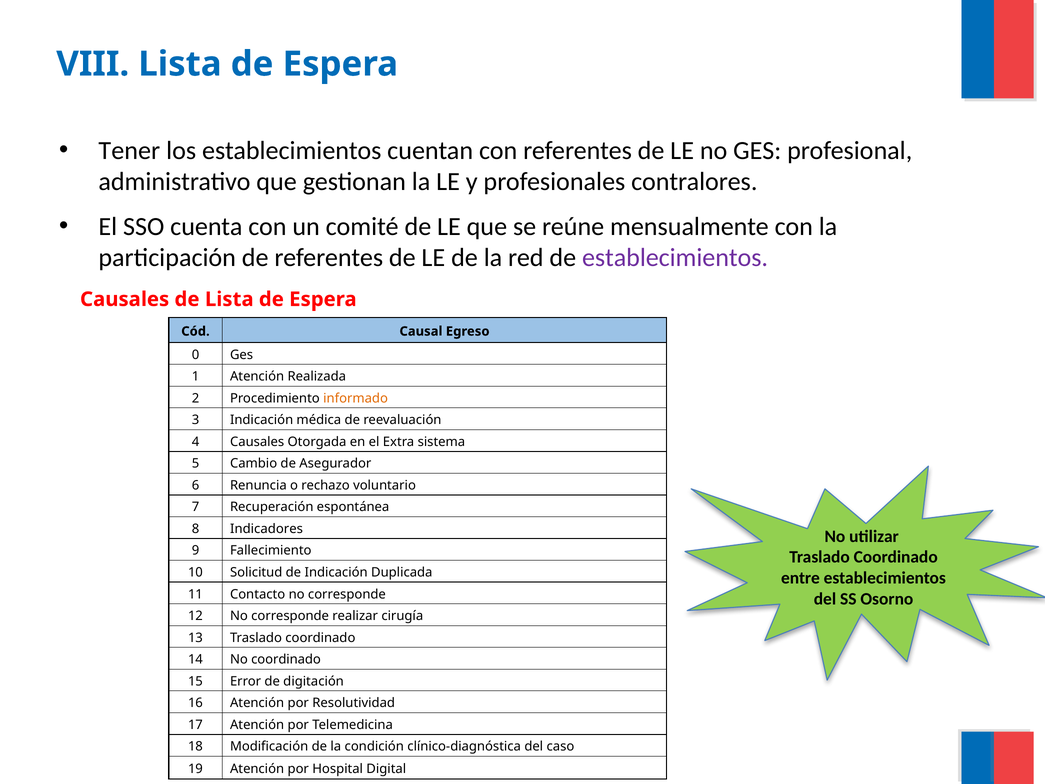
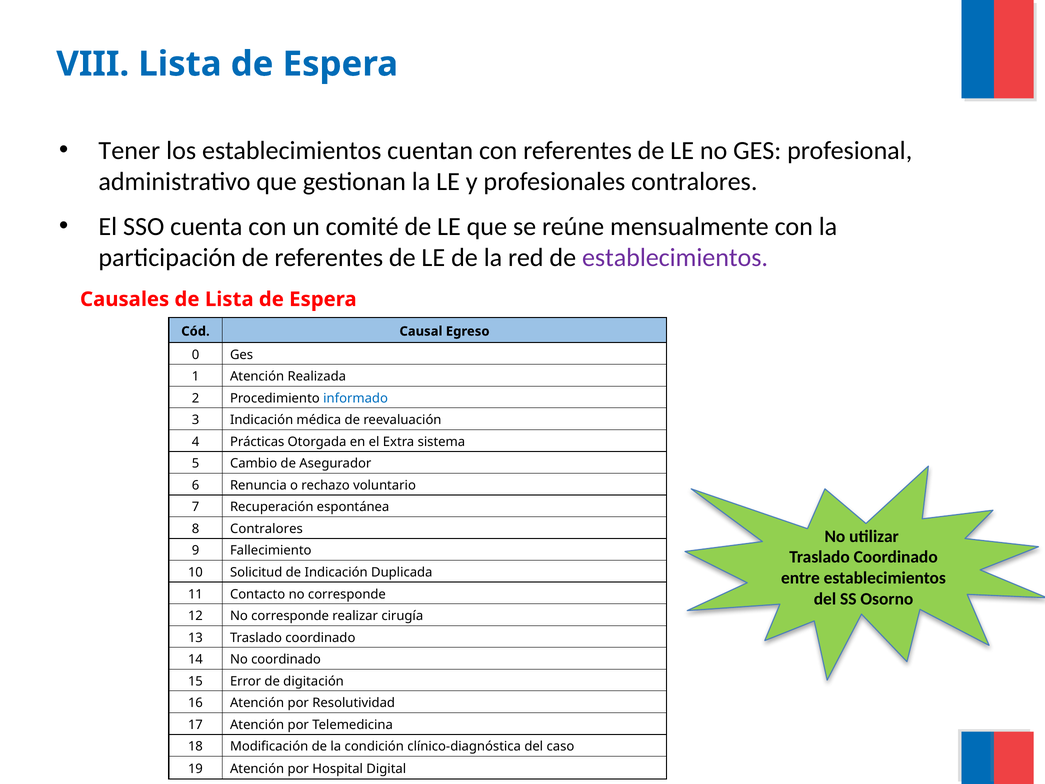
informado colour: orange -> blue (356, 398)
4 Causales: Causales -> Prácticas (257, 442)
8 Indicadores: Indicadores -> Contralores (266, 529)
